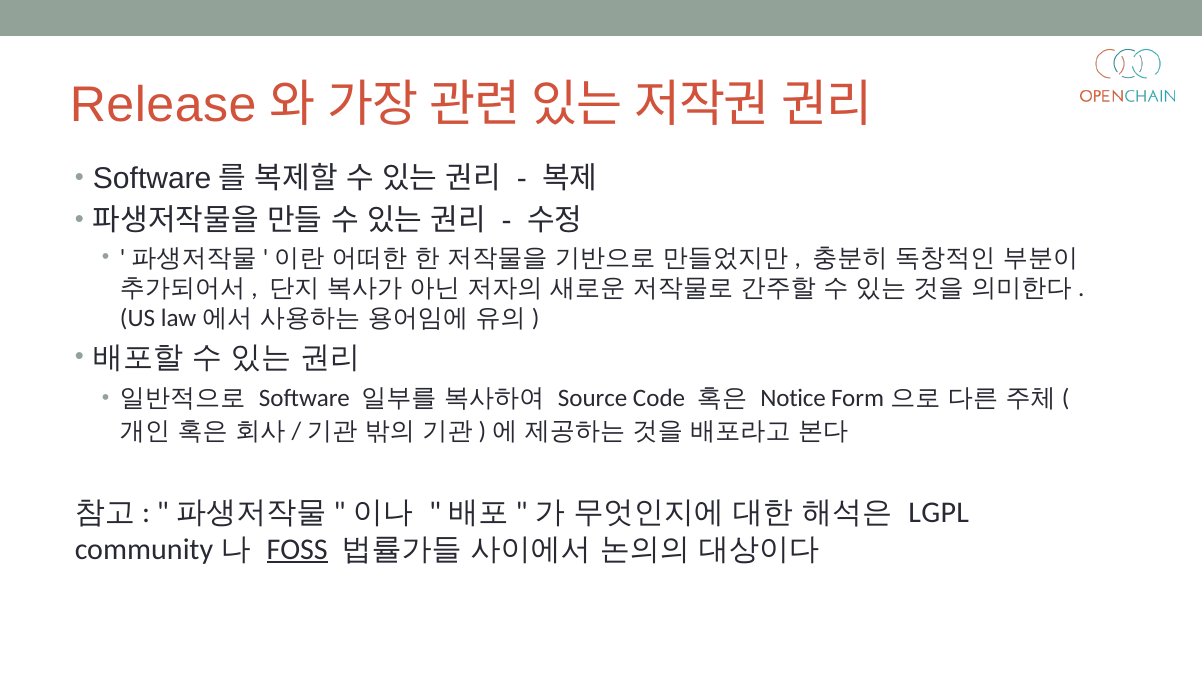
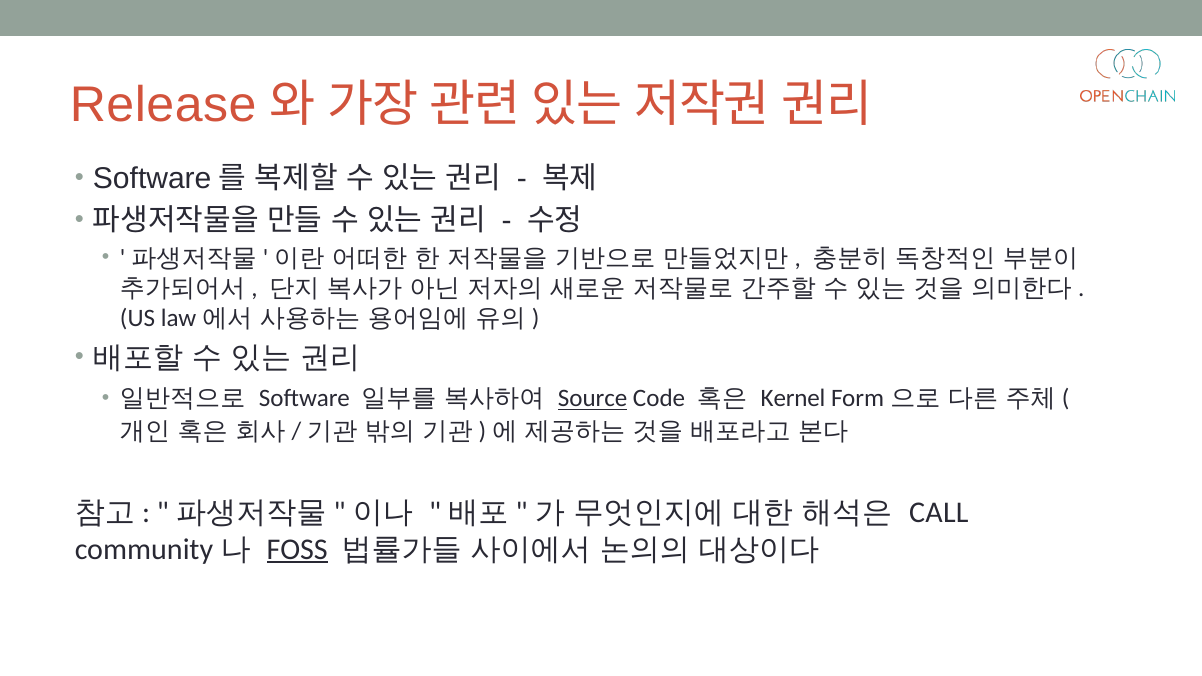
Source underline: none -> present (593, 399)
Notice: Notice -> Kernel (793, 399)
LGPL: LGPL -> CALL (939, 513)
